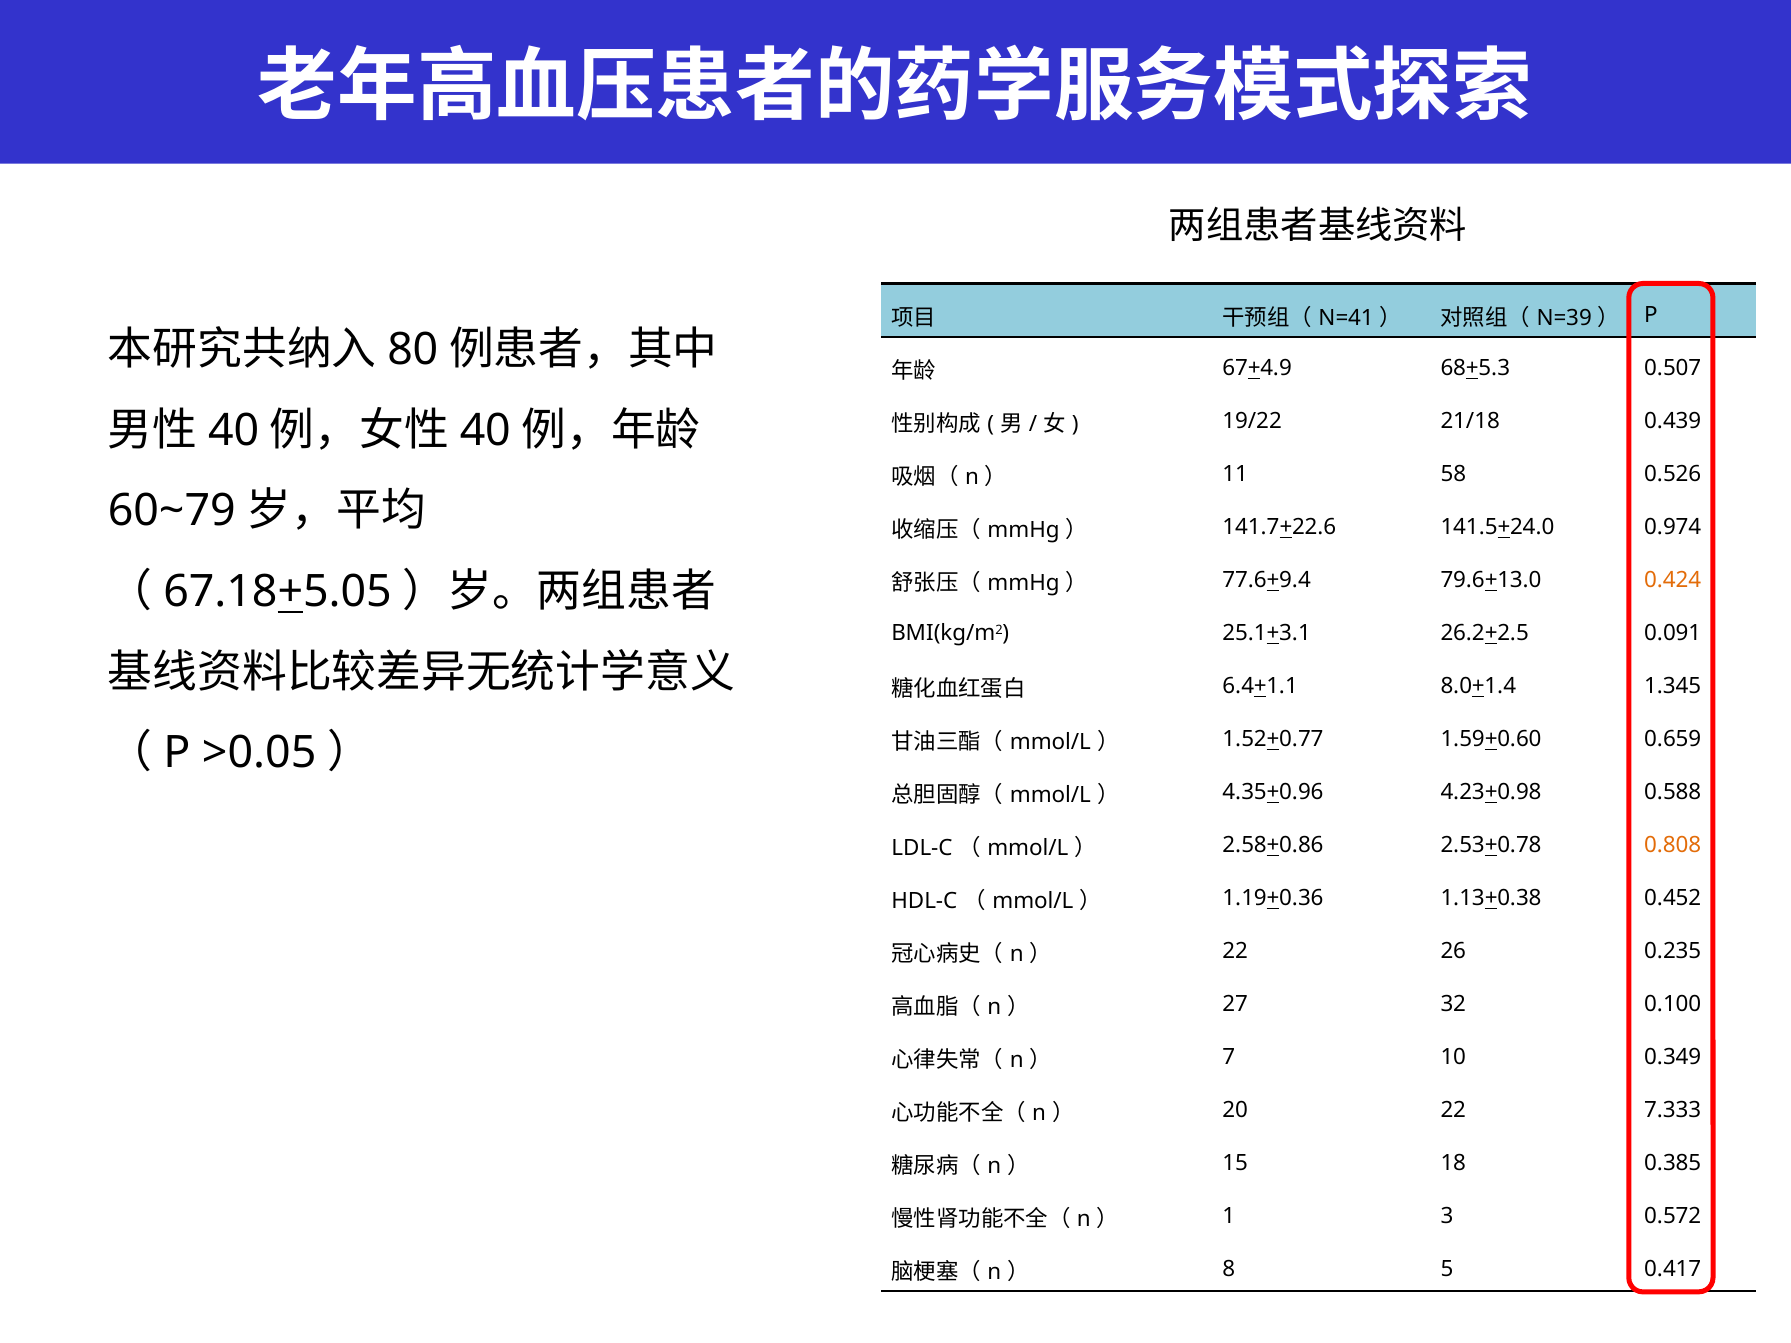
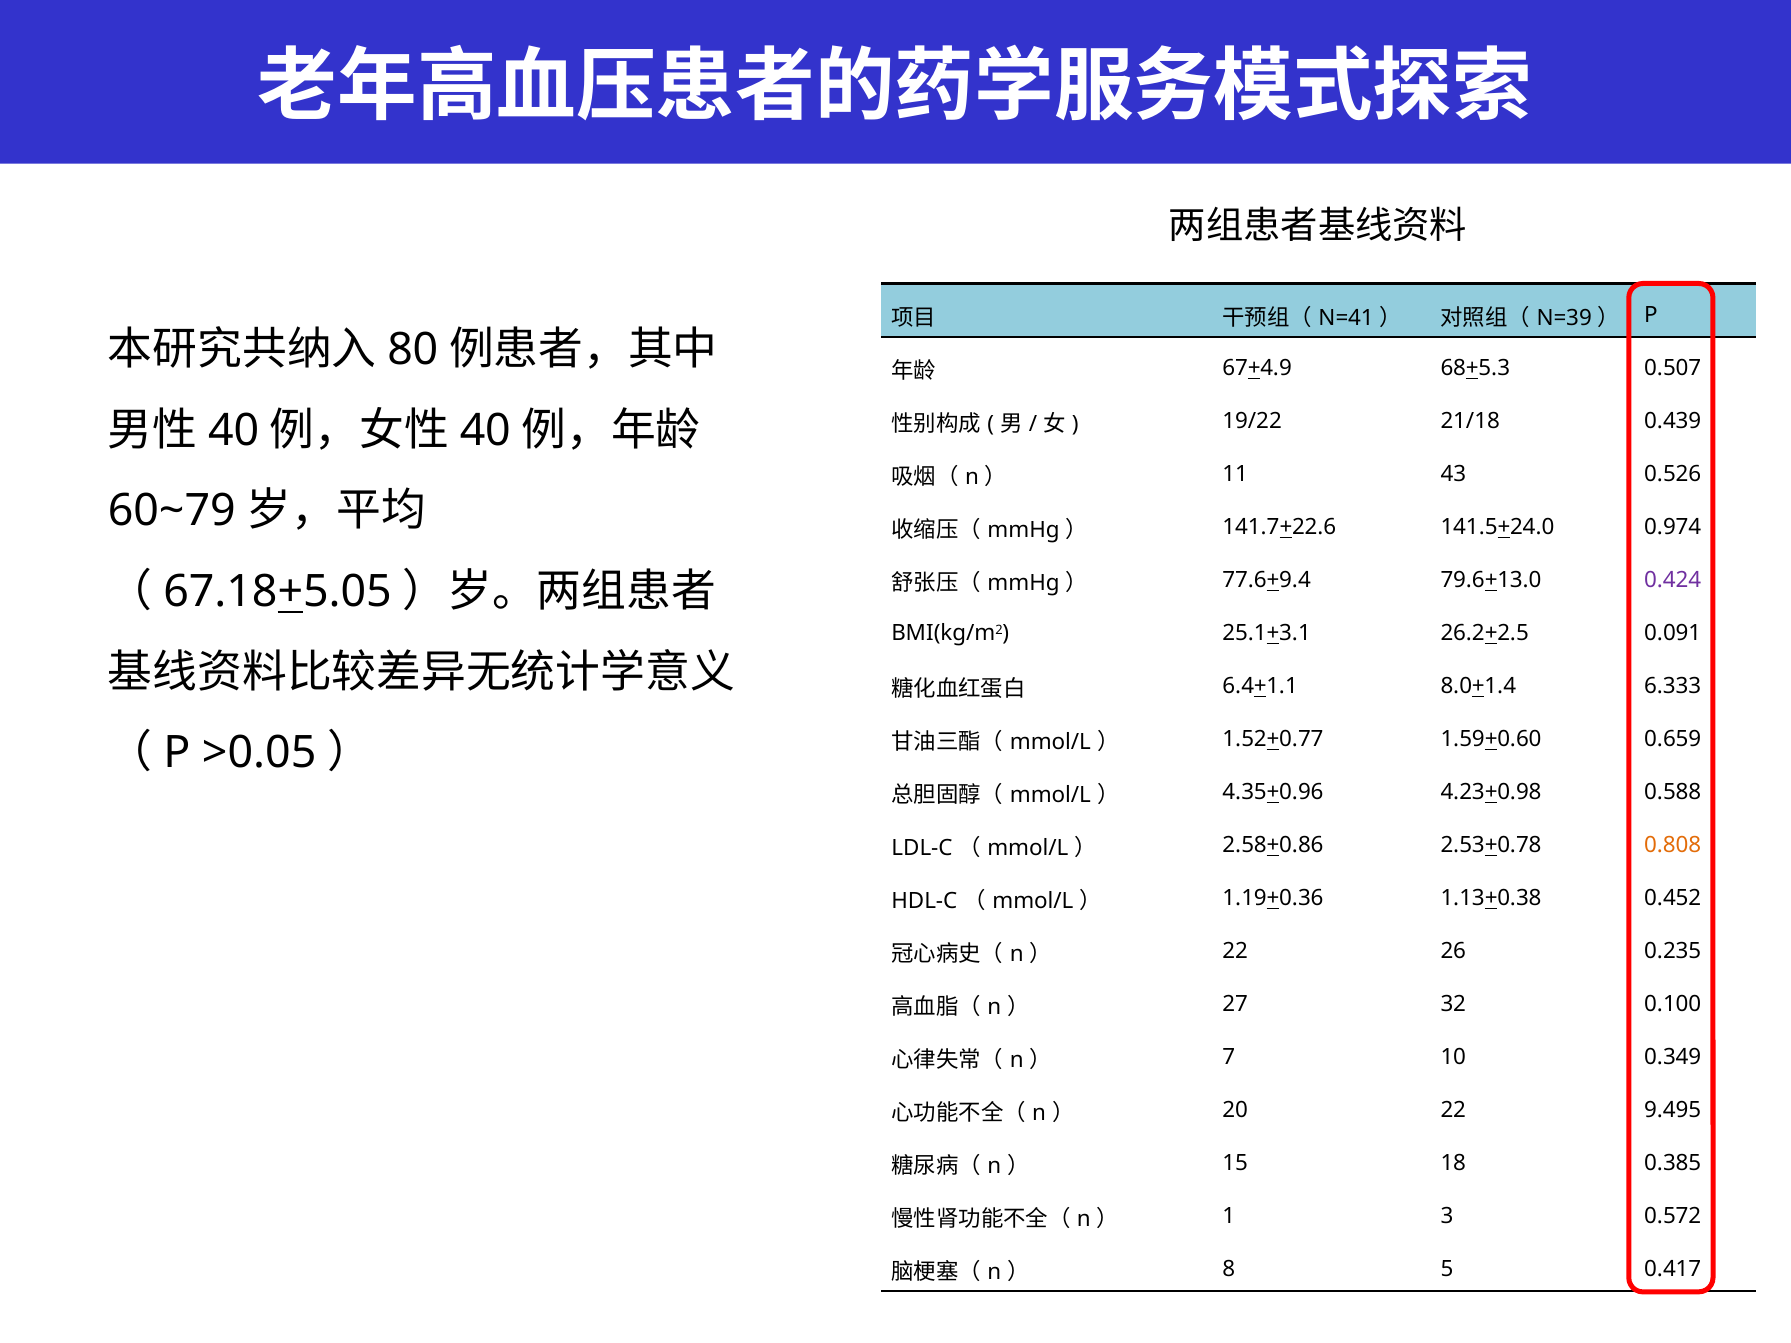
58: 58 -> 43 (1453, 474)
0.424 colour: orange -> purple (1673, 580)
1.345: 1.345 -> 6.333 (1673, 687)
7.333: 7.333 -> 9.495 (1673, 1111)
